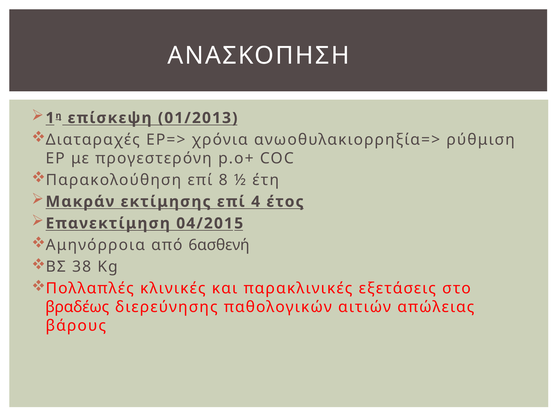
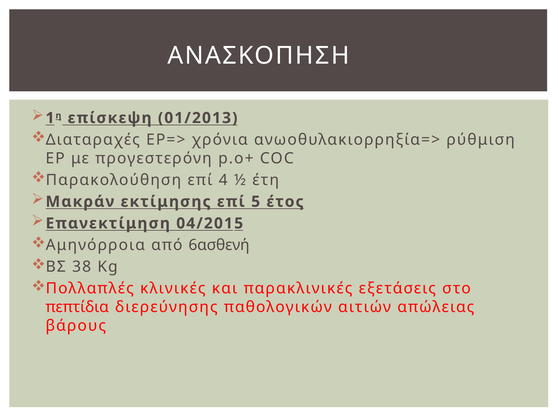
8: 8 -> 4 (223, 180)
4: 4 -> 5 (256, 202)
βραδέως: βραδέως -> πεπτίδια (77, 307)
